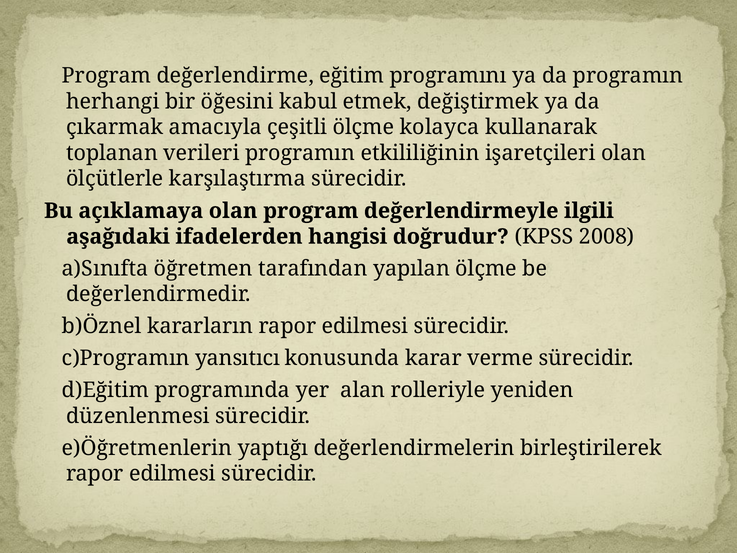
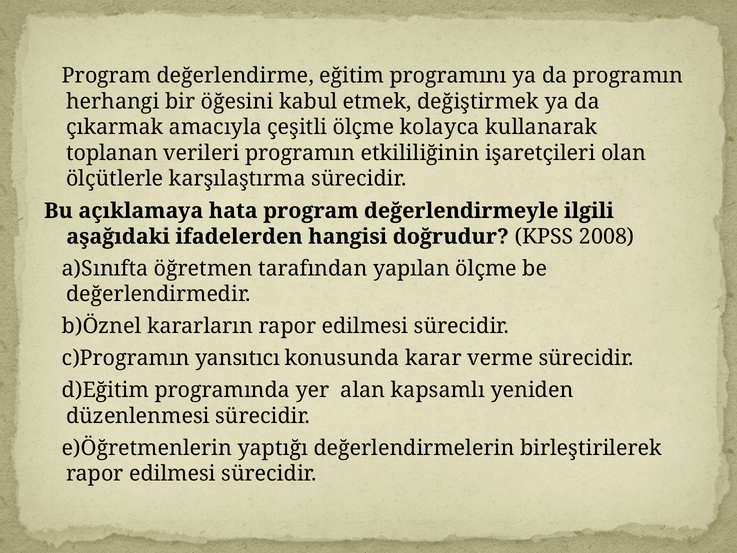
açıklamaya olan: olan -> hata (233, 211)
rolleriyle: rolleriyle -> kapsamlı (438, 390)
